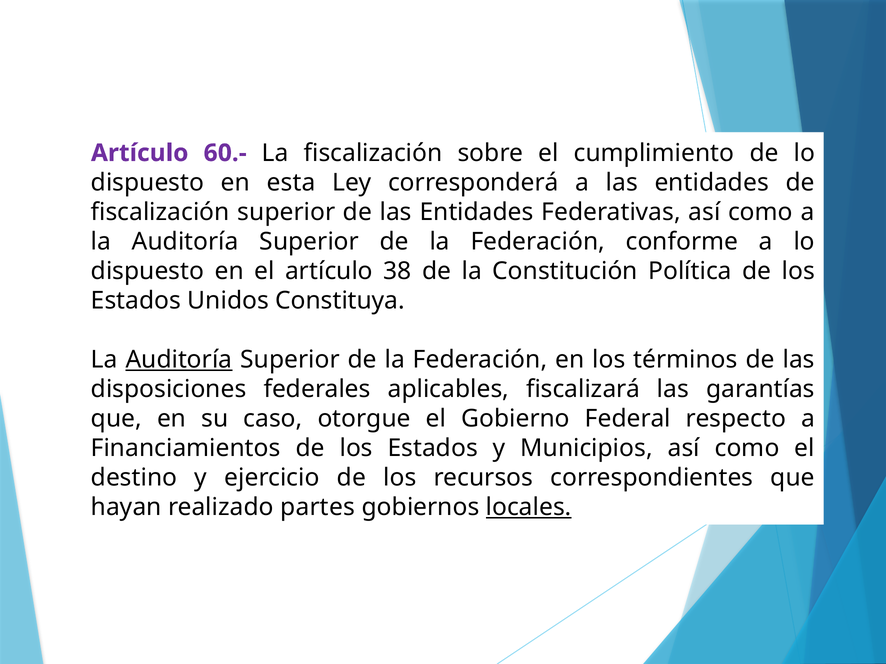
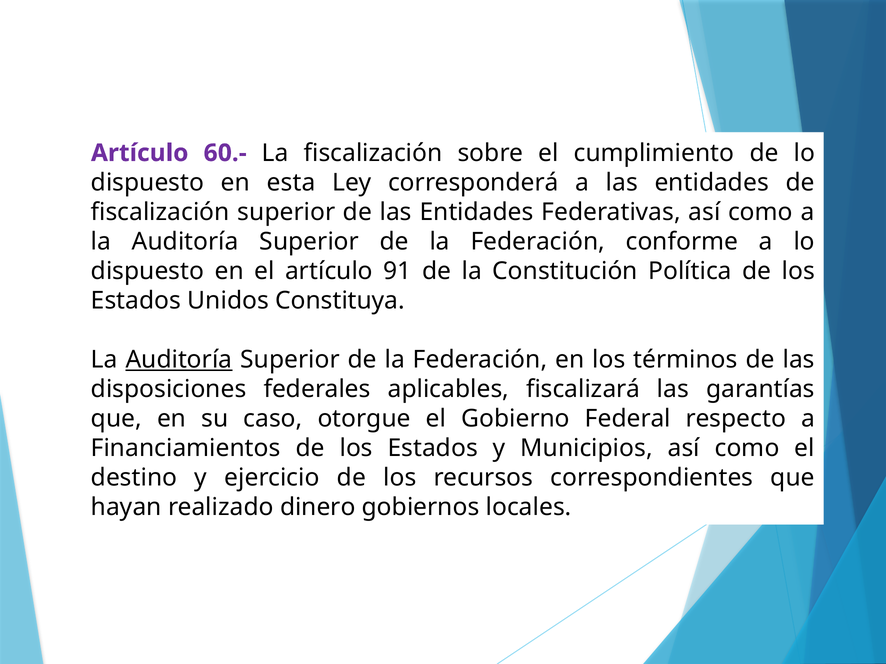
38: 38 -> 91 (398, 271)
partes: partes -> dinero (318, 508)
locales underline: present -> none (529, 508)
